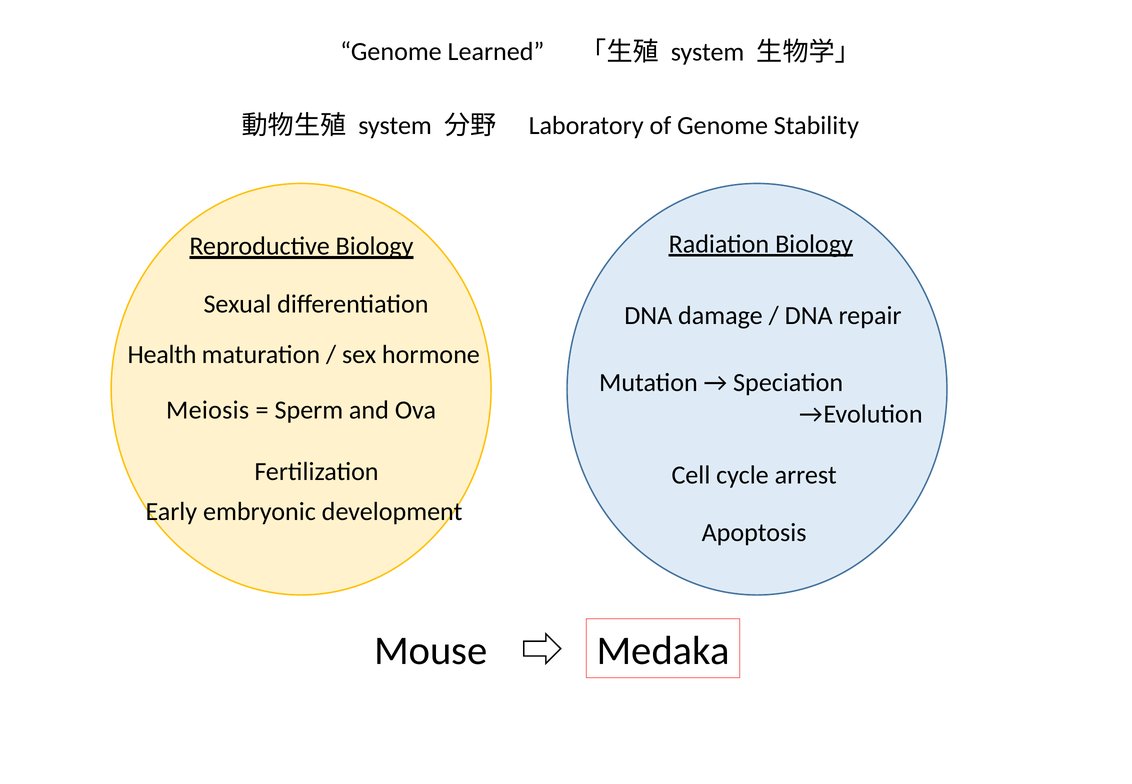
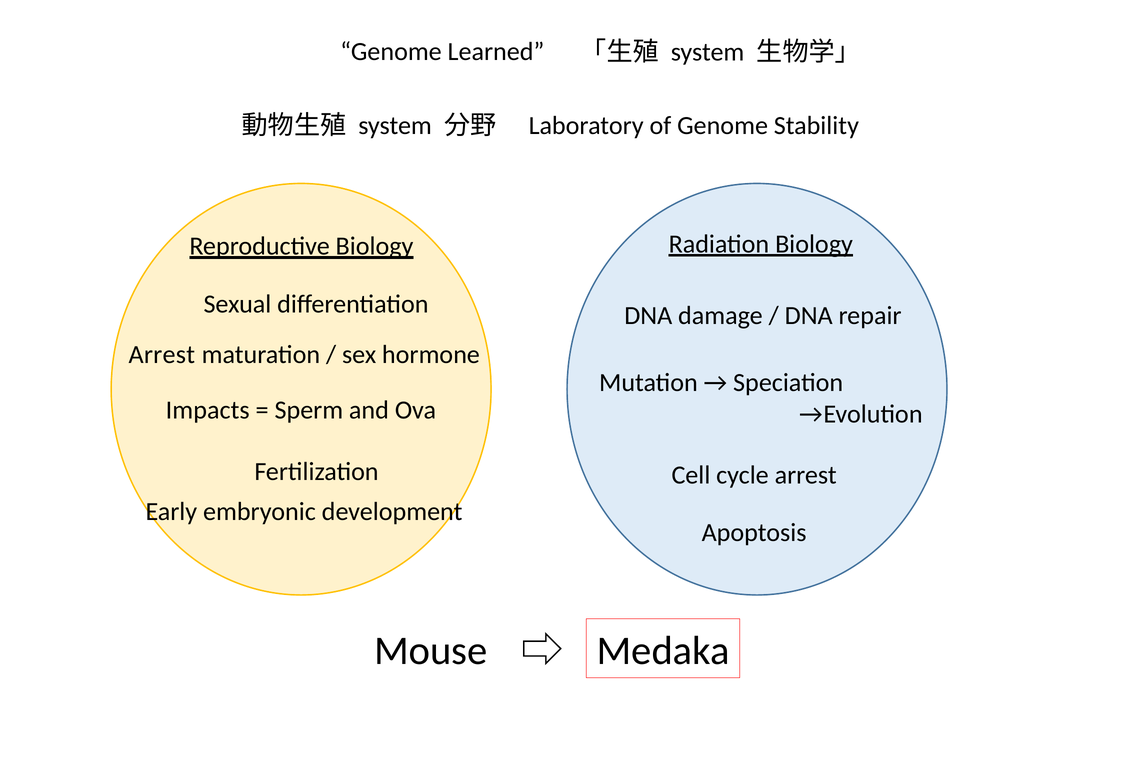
Health: Health -> Arrest (162, 355)
Meiosis: Meiosis -> Impacts (208, 410)
